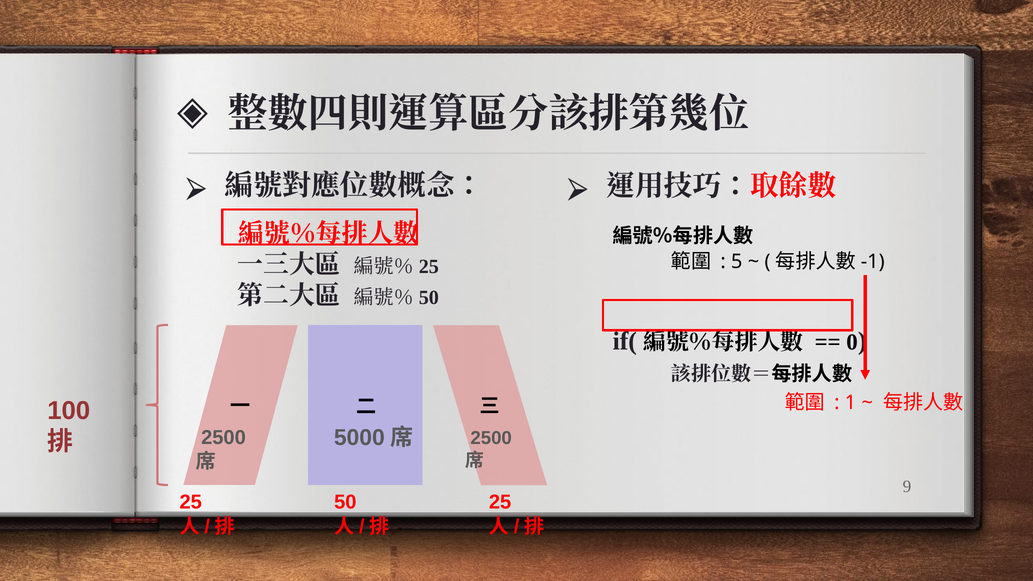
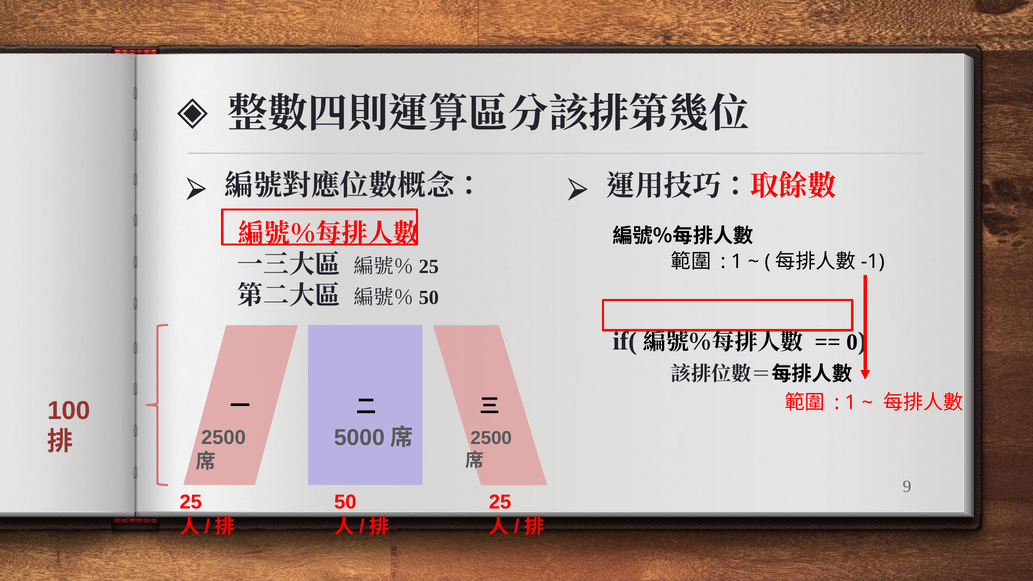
5: 5 -> 1 (737, 262)
